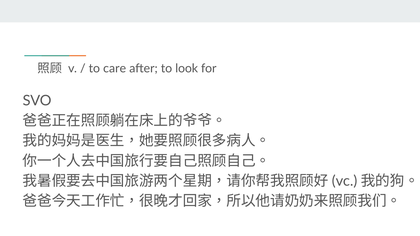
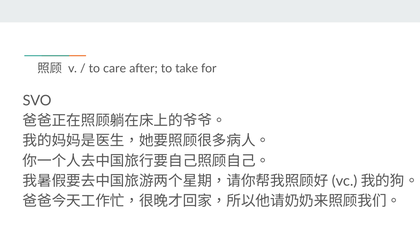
look: look -> take (187, 69)
